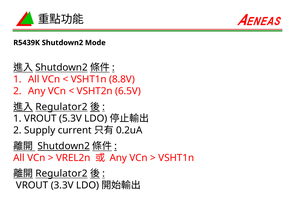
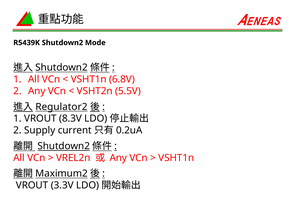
8.8V: 8.8V -> 6.8V (122, 79)
6.5V: 6.5V -> 5.5V (128, 91)
5.3V: 5.3V -> 8.3V (70, 119)
Regulator2: Regulator2 -> Maximum2 (62, 174)
